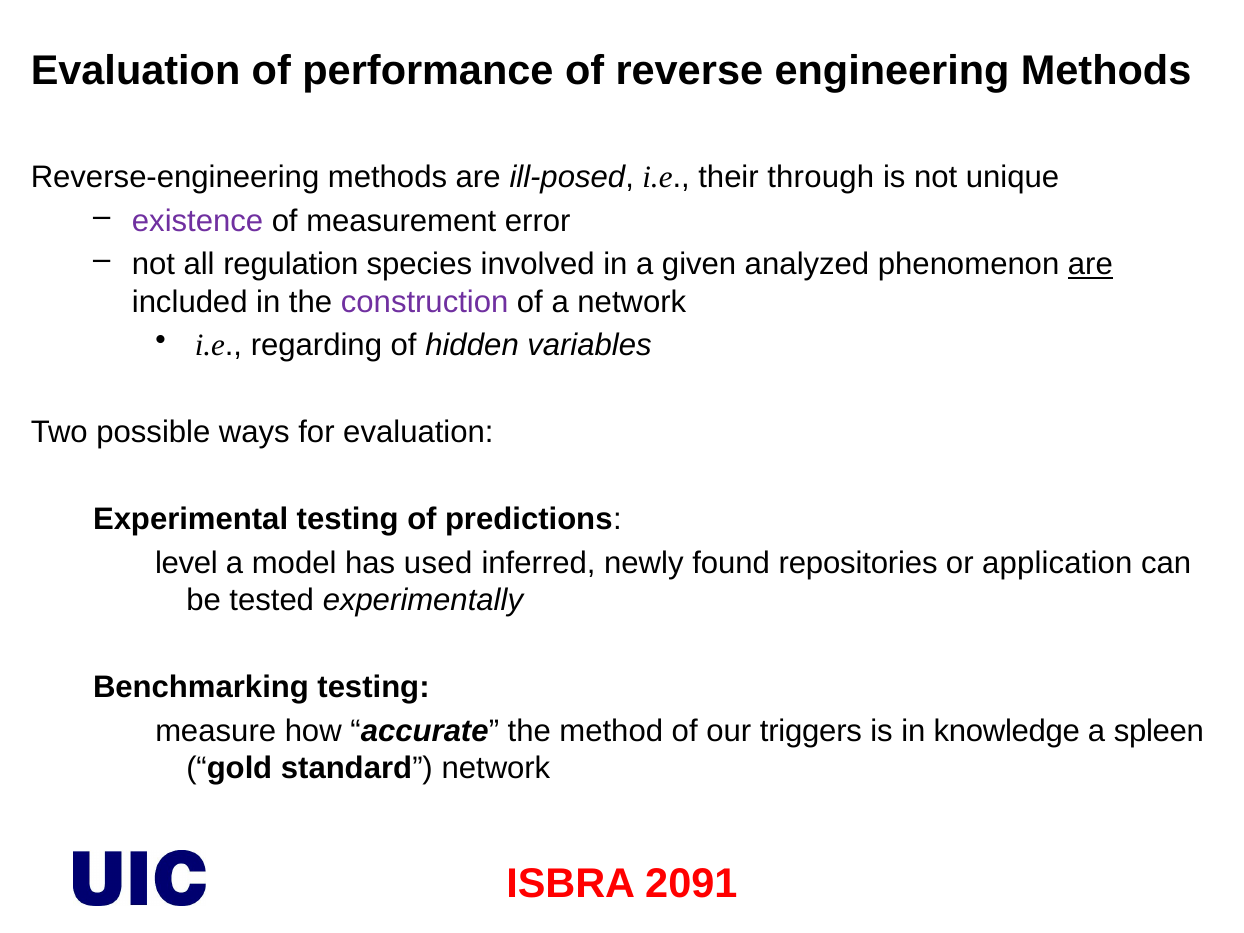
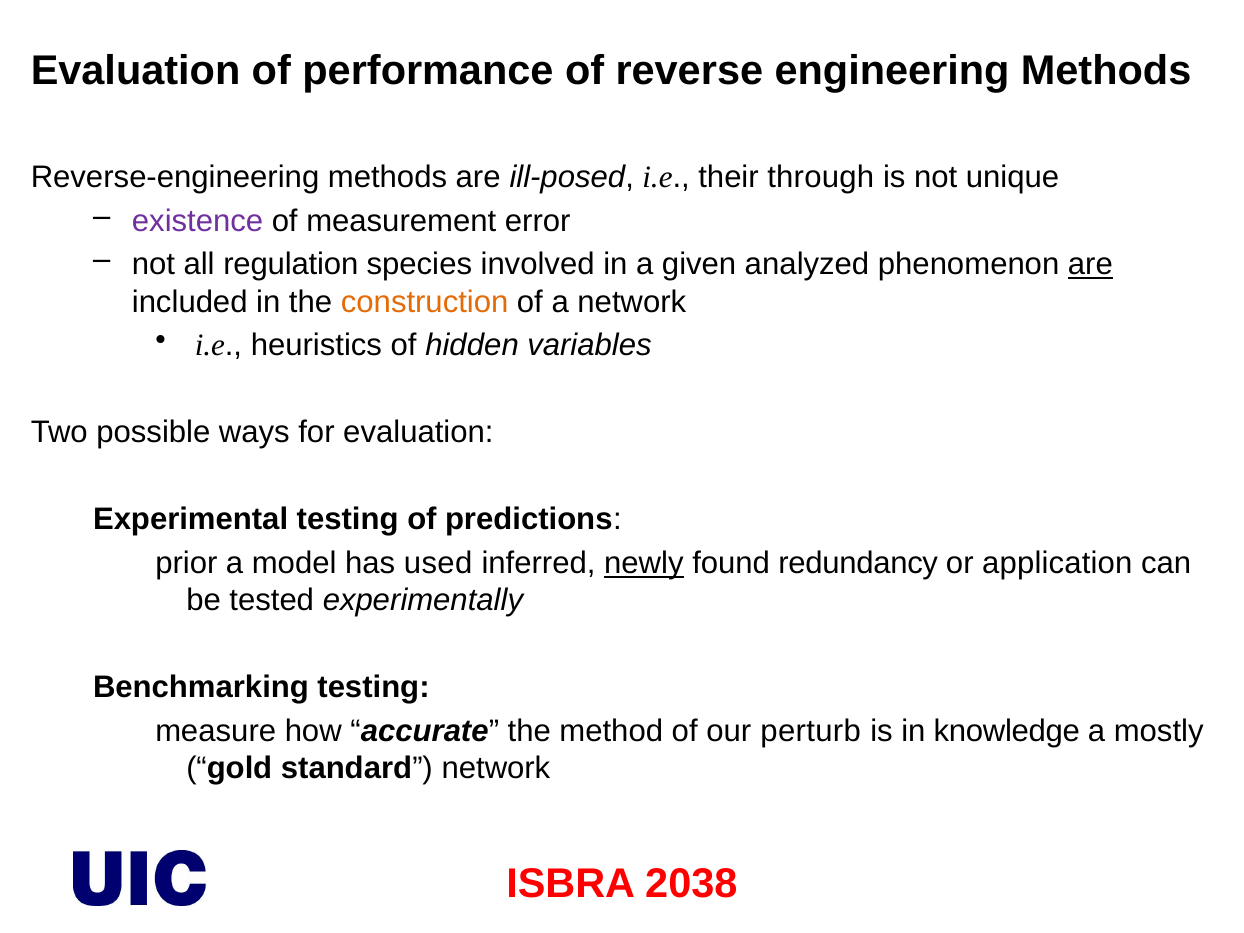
construction colour: purple -> orange (425, 302)
regarding: regarding -> heuristics (316, 346)
level: level -> prior (186, 563)
newly underline: none -> present (644, 563)
repositories: repositories -> redundancy (858, 563)
triggers: triggers -> perturb (811, 731)
spleen: spleen -> mostly (1159, 731)
2091: 2091 -> 2038 (691, 884)
